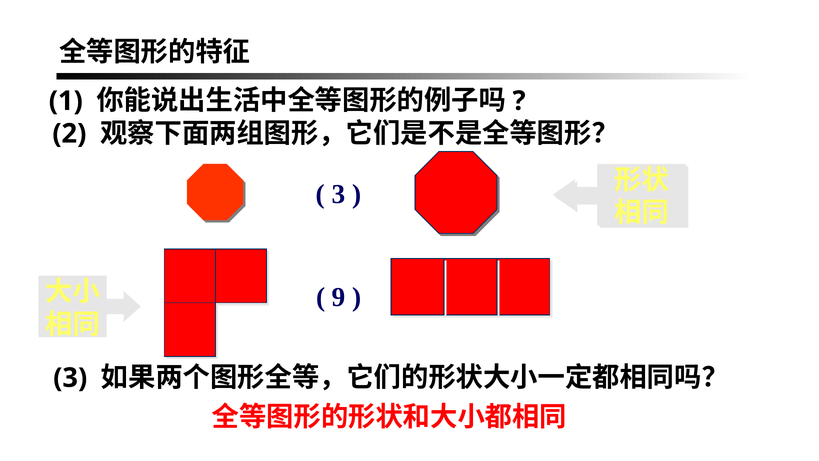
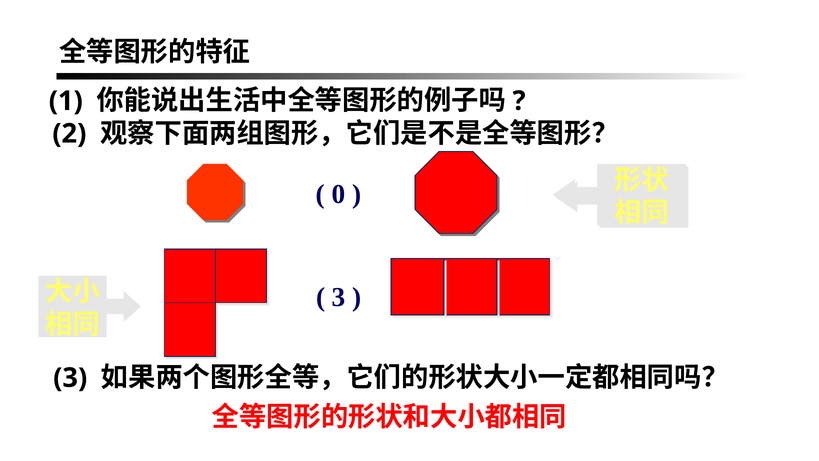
3: 3 -> 0 (339, 194)
9: 9 -> 3 (339, 297)
